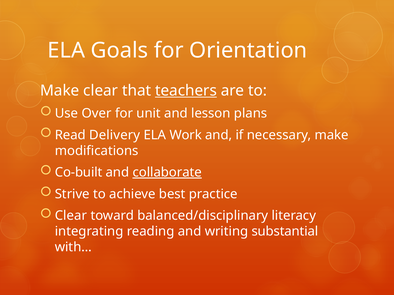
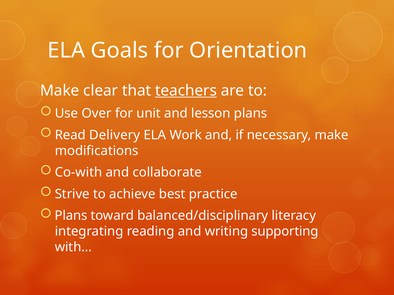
Co-built: Co-built -> Co-with (79, 173)
collaborate underline: present -> none (167, 173)
Clear: Clear -> Plans (71, 216)
substantial: substantial -> supporting (285, 232)
